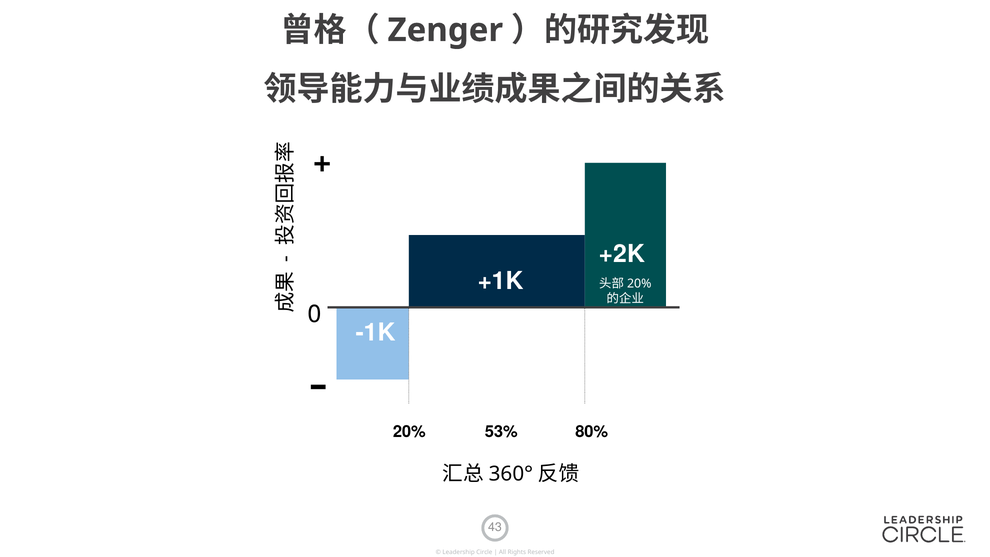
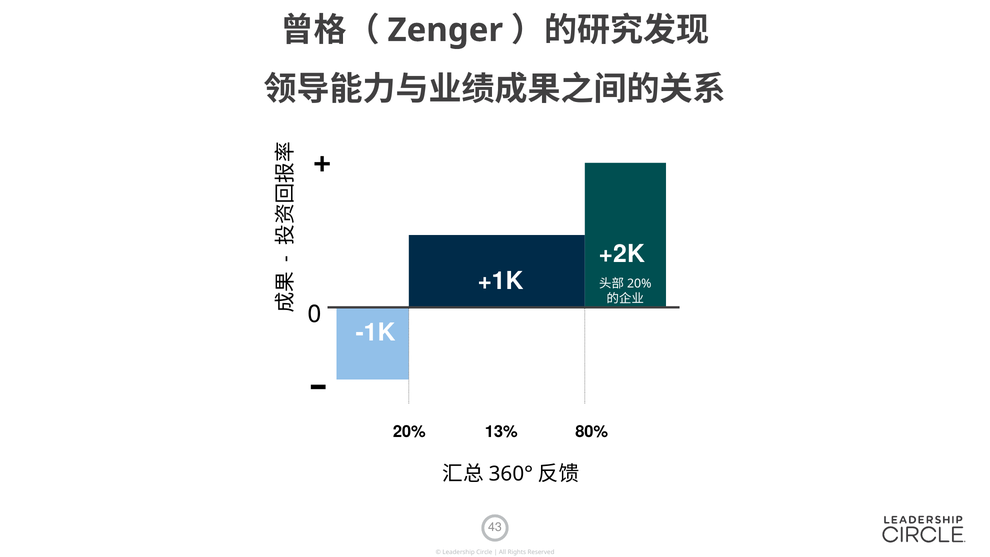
53%: 53% -> 13% (501, 432)
